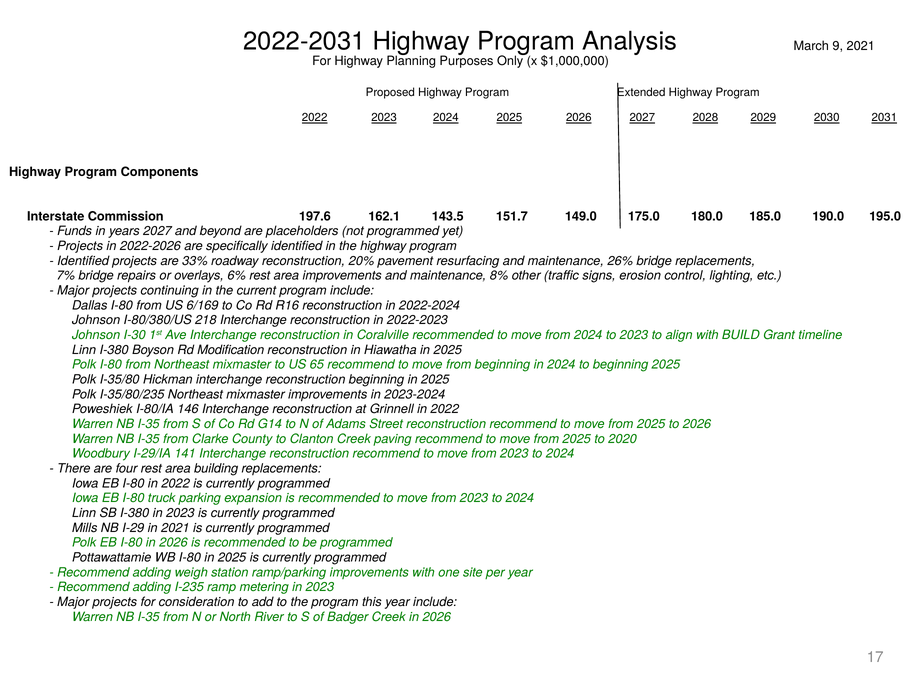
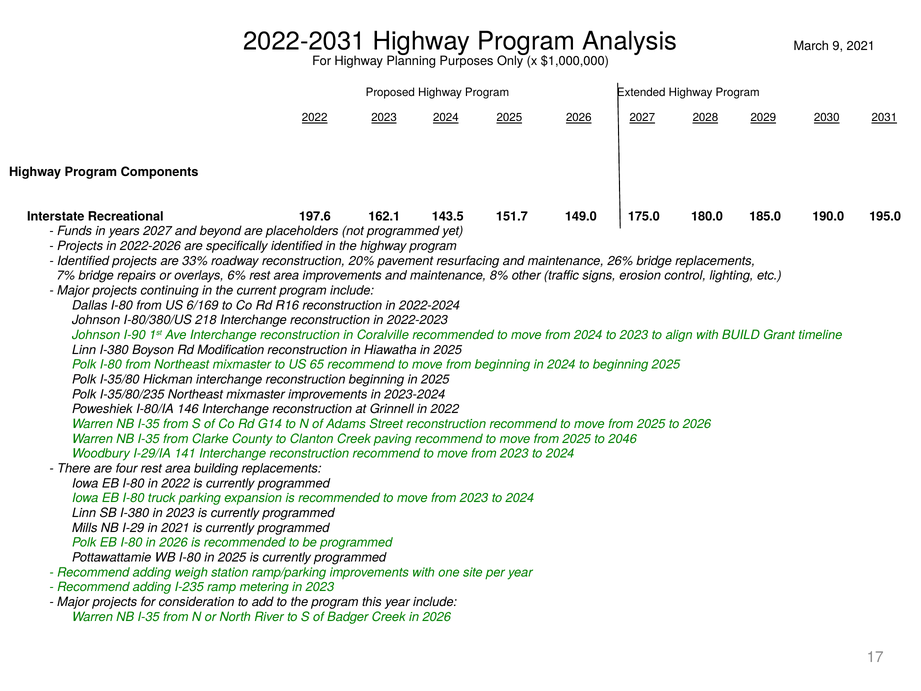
Commission: Commission -> Recreational (126, 216)
I-30: I-30 -> I-90 (135, 335)
2020: 2020 -> 2046 (623, 439)
